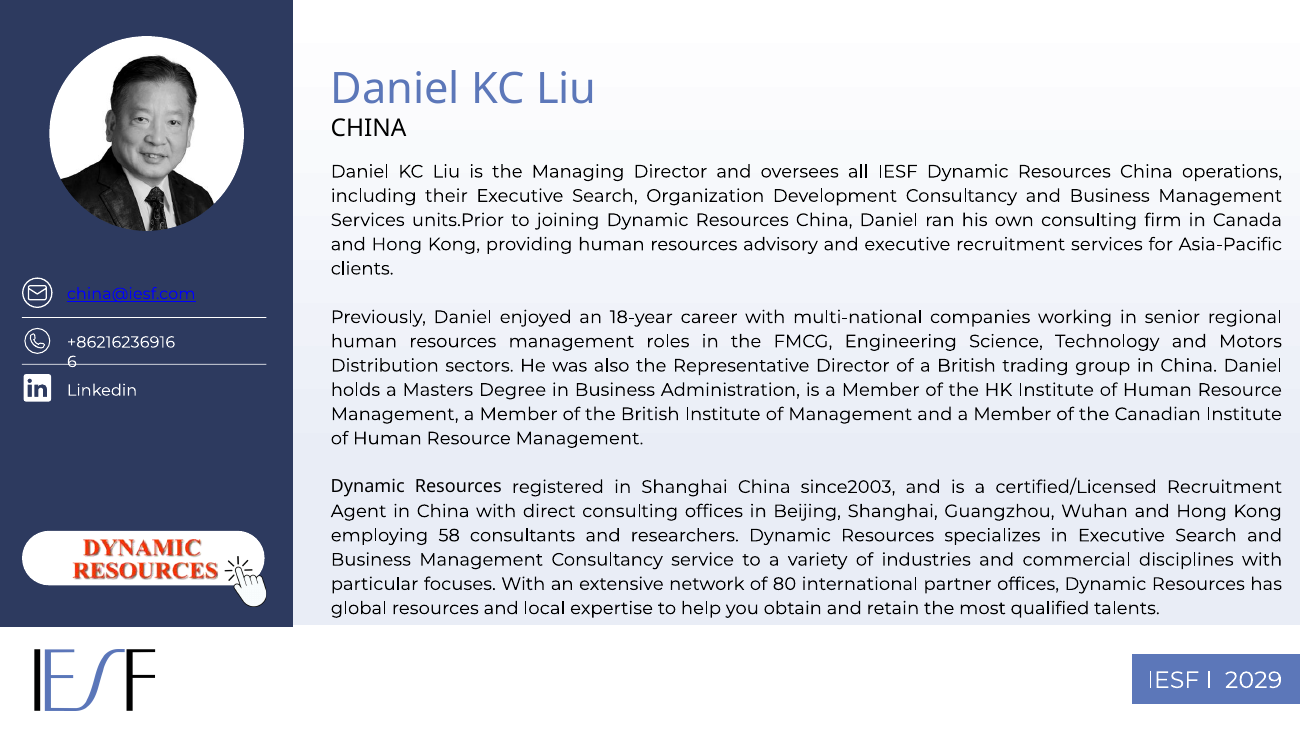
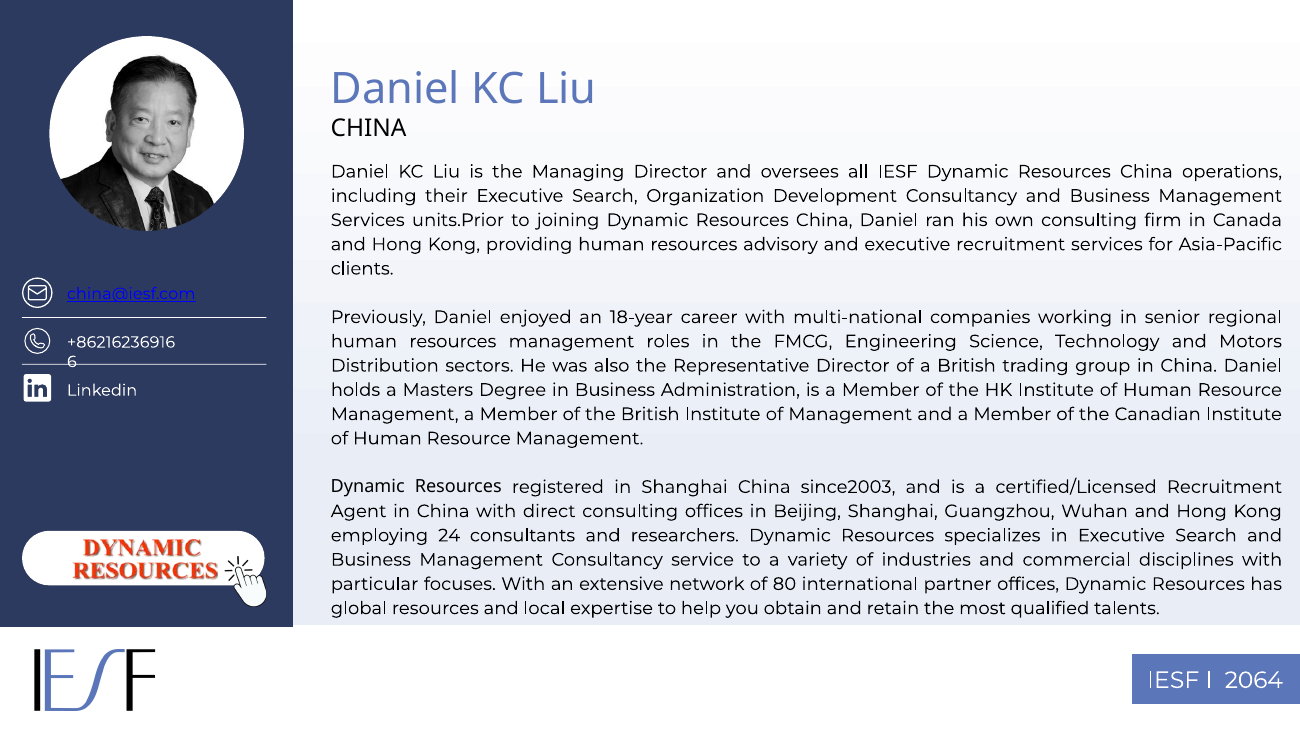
58: 58 -> 24 (449, 535)
2029: 2029 -> 2064 (1254, 680)
